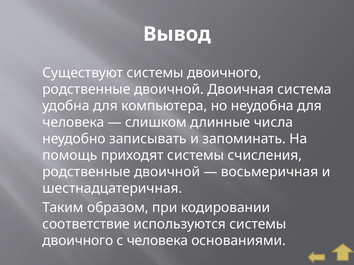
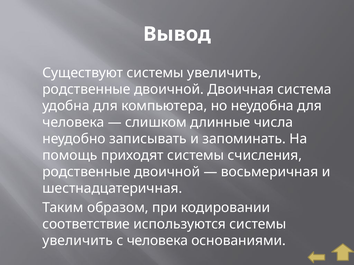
Существуют системы двоичного: двоичного -> увеличить (224, 73)
двоичного: двоичного -> увеличить (78, 241)
